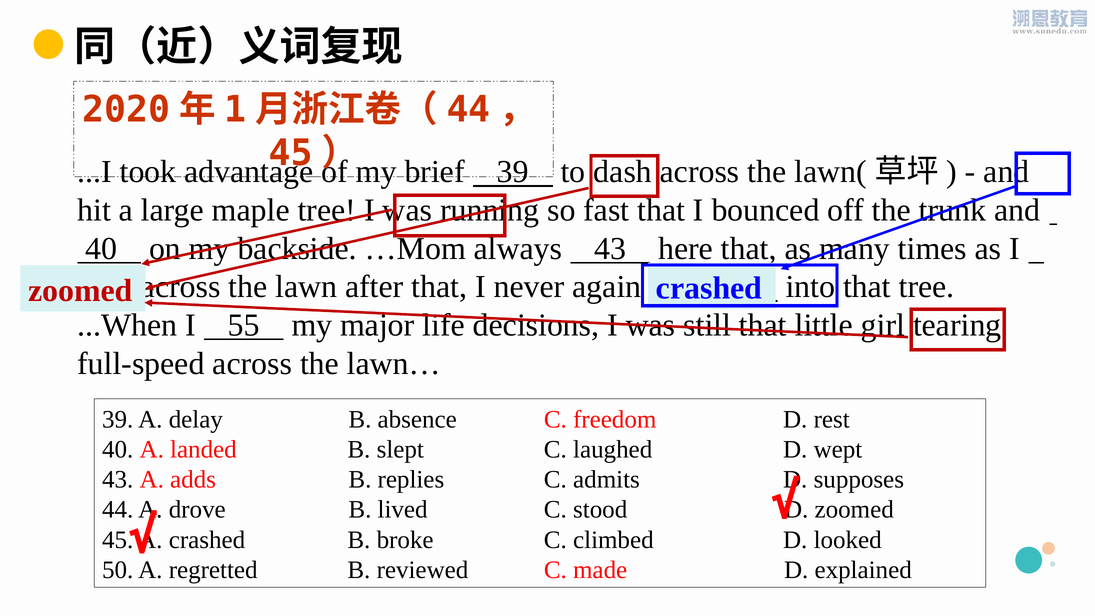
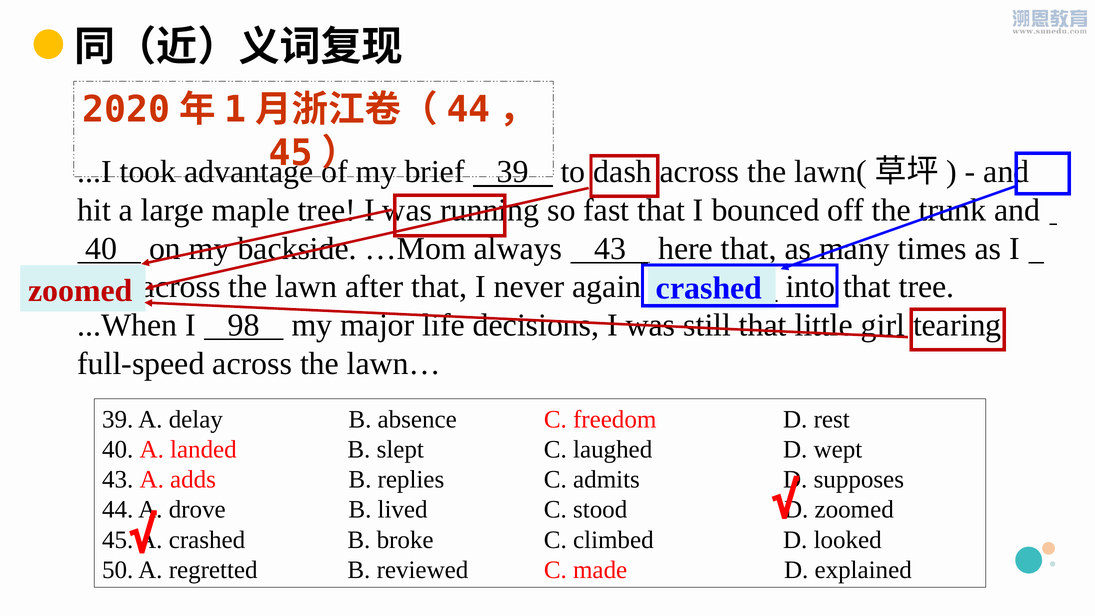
55: 55 -> 98 (244, 325)
